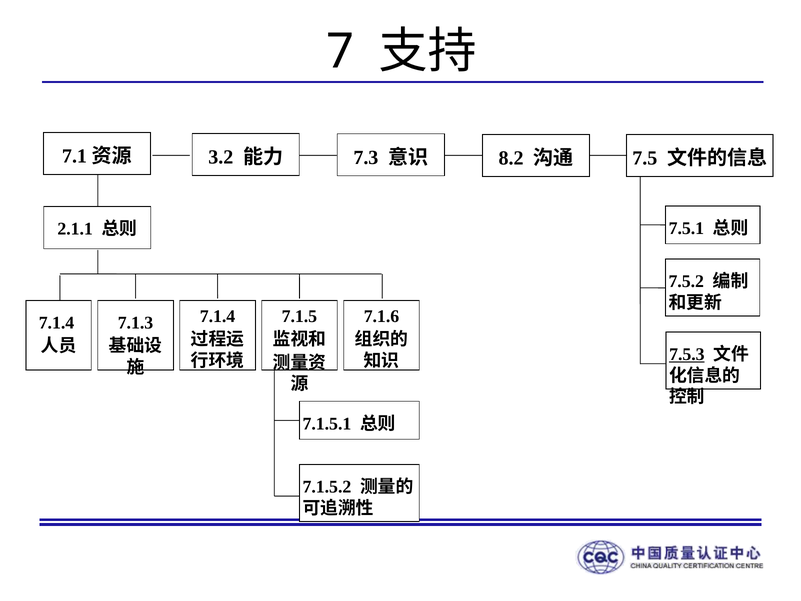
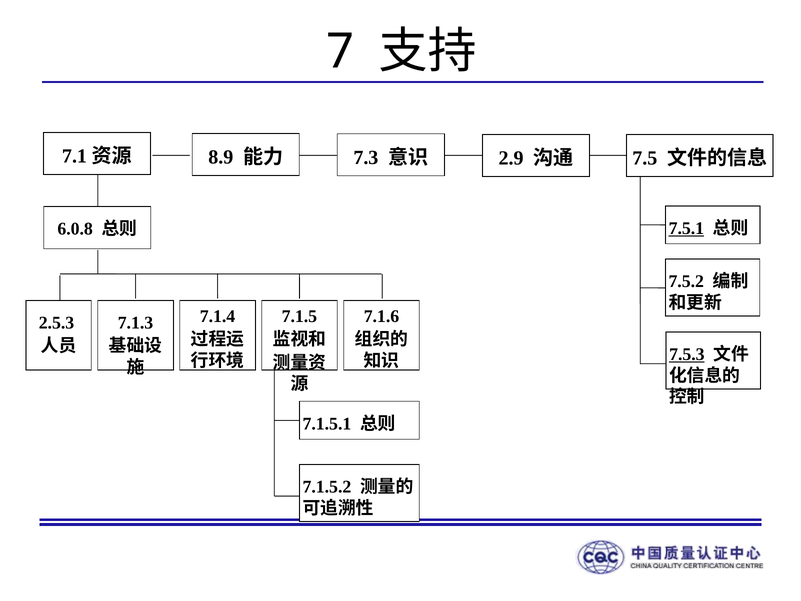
3.2: 3.2 -> 8.9 (221, 157)
8.2: 8.2 -> 2.9 (511, 158)
7.5.1 underline: none -> present (686, 228)
2.1.1: 2.1.1 -> 6.0.8 (75, 229)
7.1.4: 7.1.4 -> 2.5.3 (56, 323)
